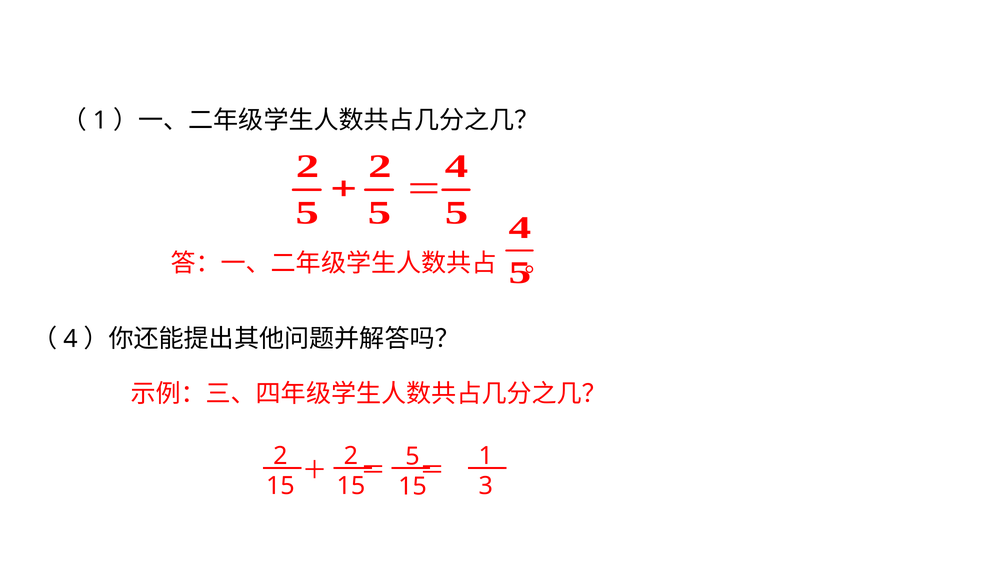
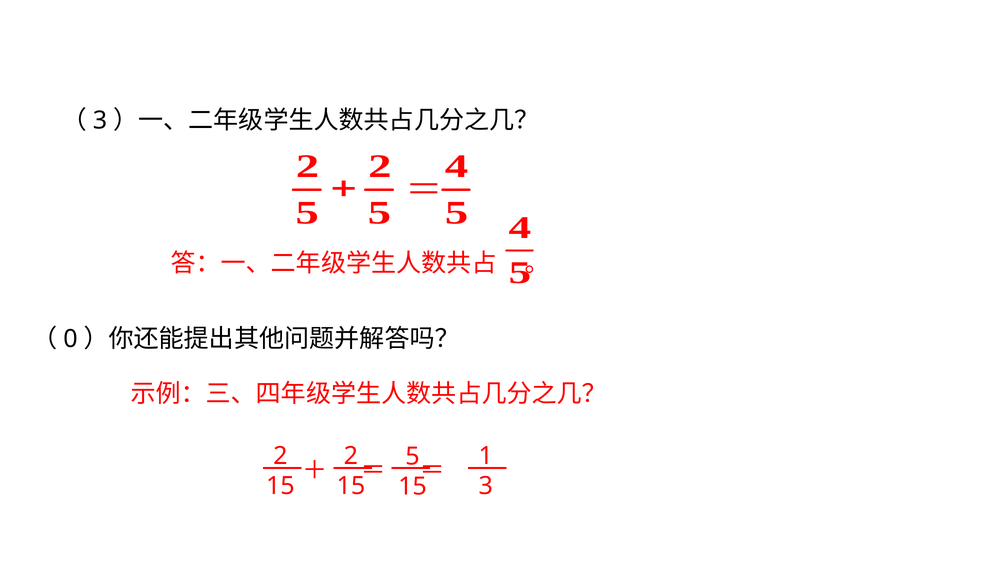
1: 1 -> 3 (100, 120)
4: 4 -> 0 (70, 339)
